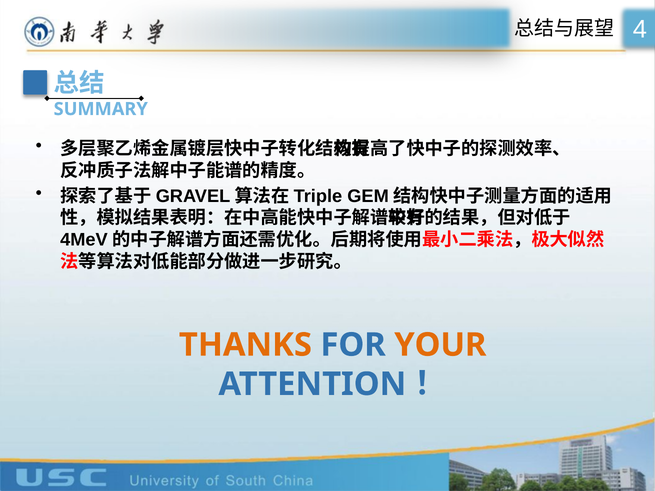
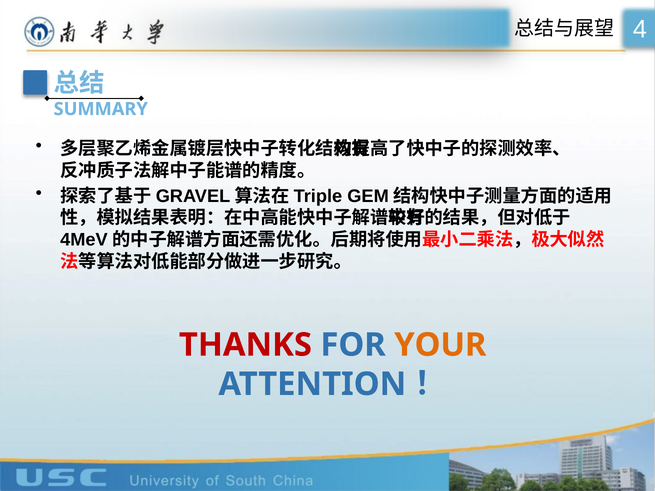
THANKS colour: orange -> red (245, 345)
